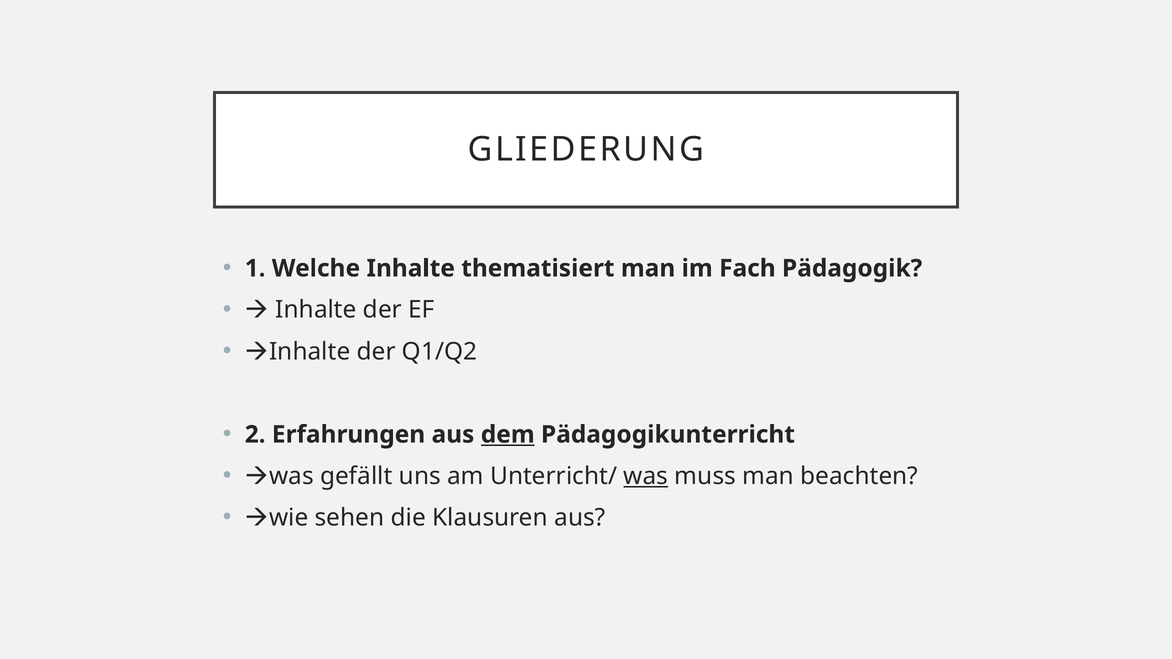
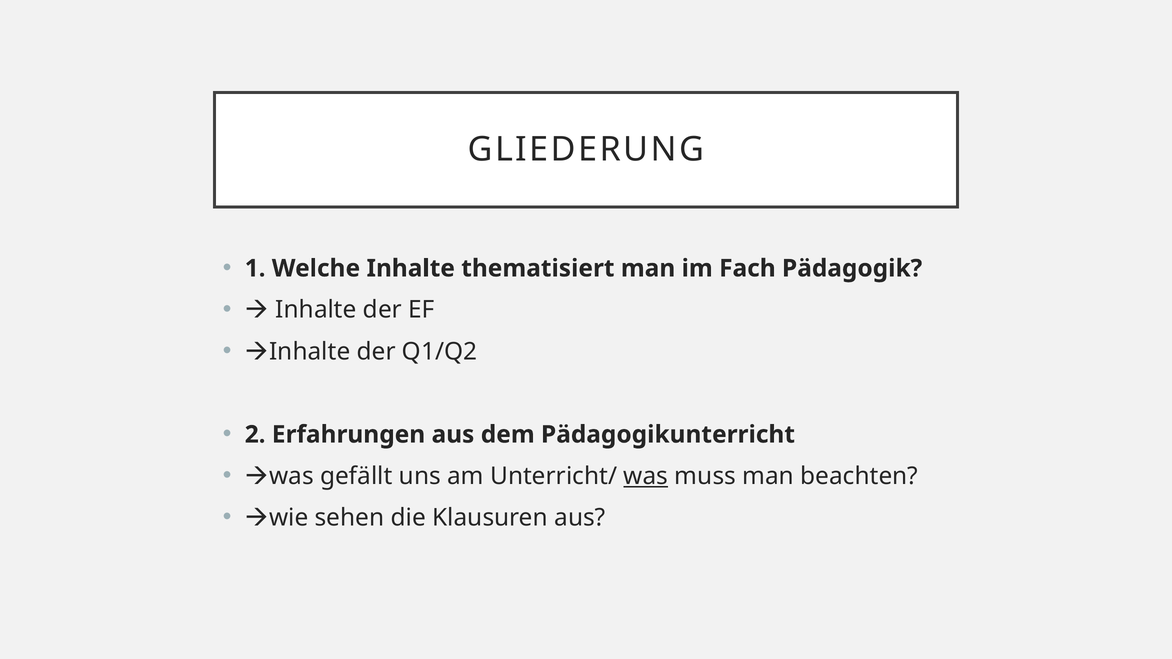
dem underline: present -> none (508, 435)
